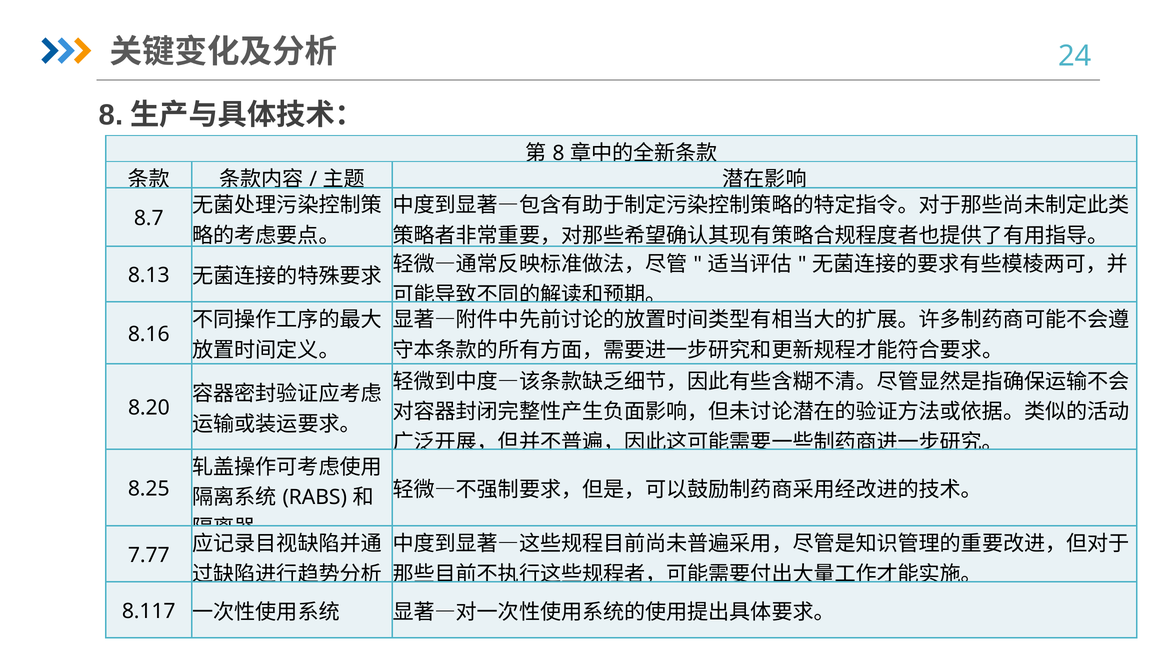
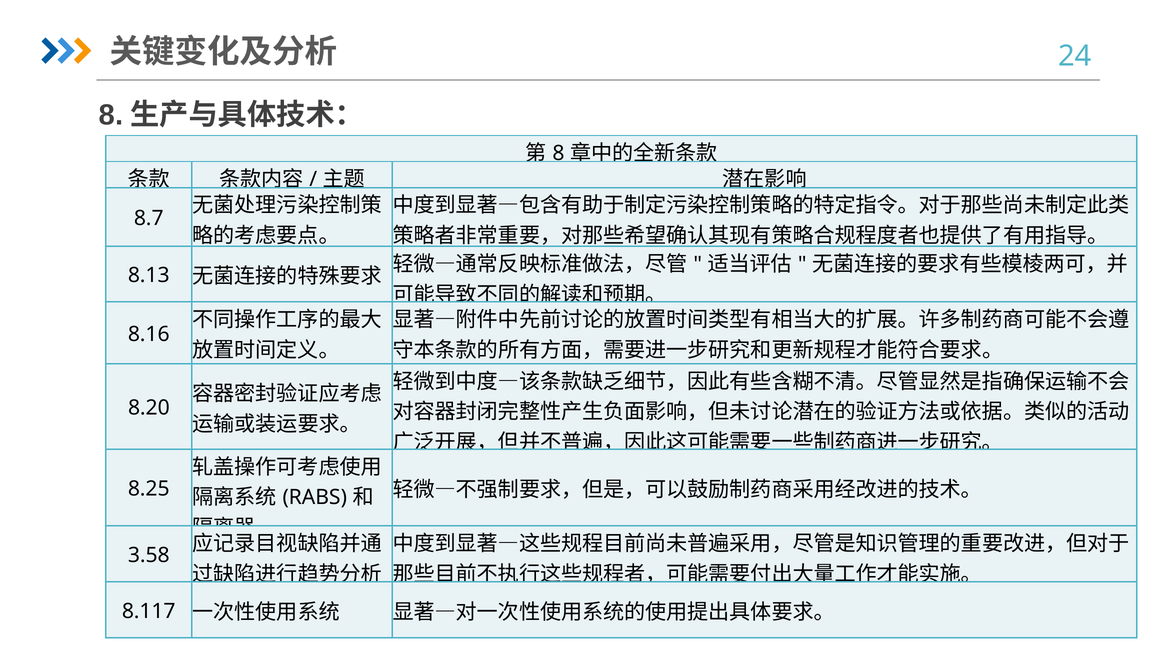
7.77: 7.77 -> 3.58 (149, 555)
